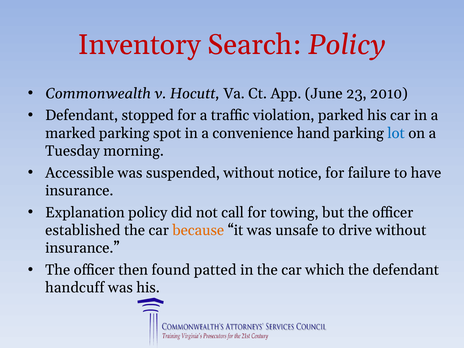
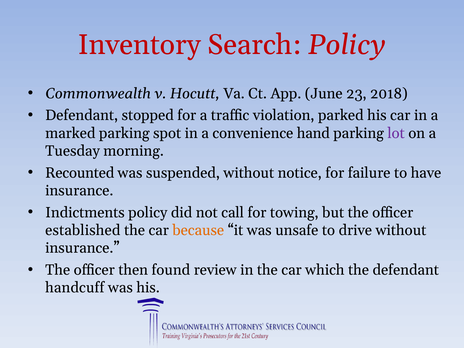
2010: 2010 -> 2018 (389, 93)
lot colour: blue -> purple (396, 133)
Accessible: Accessible -> Recounted (80, 173)
Explanation: Explanation -> Indictments (85, 212)
patted: patted -> review (215, 270)
